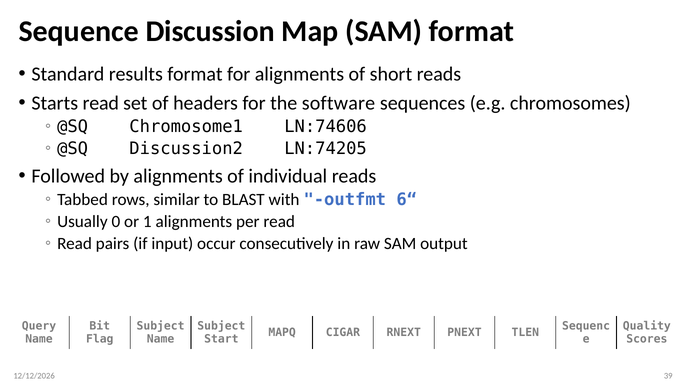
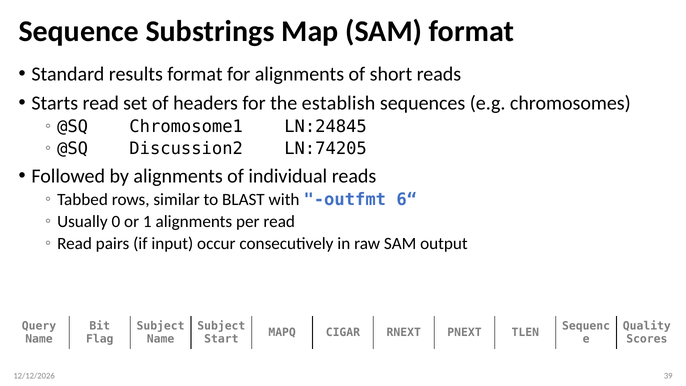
Discussion: Discussion -> Substrings (210, 31)
software: software -> establish (339, 103)
LN:74606: LN:74606 -> LN:24845 (326, 127)
